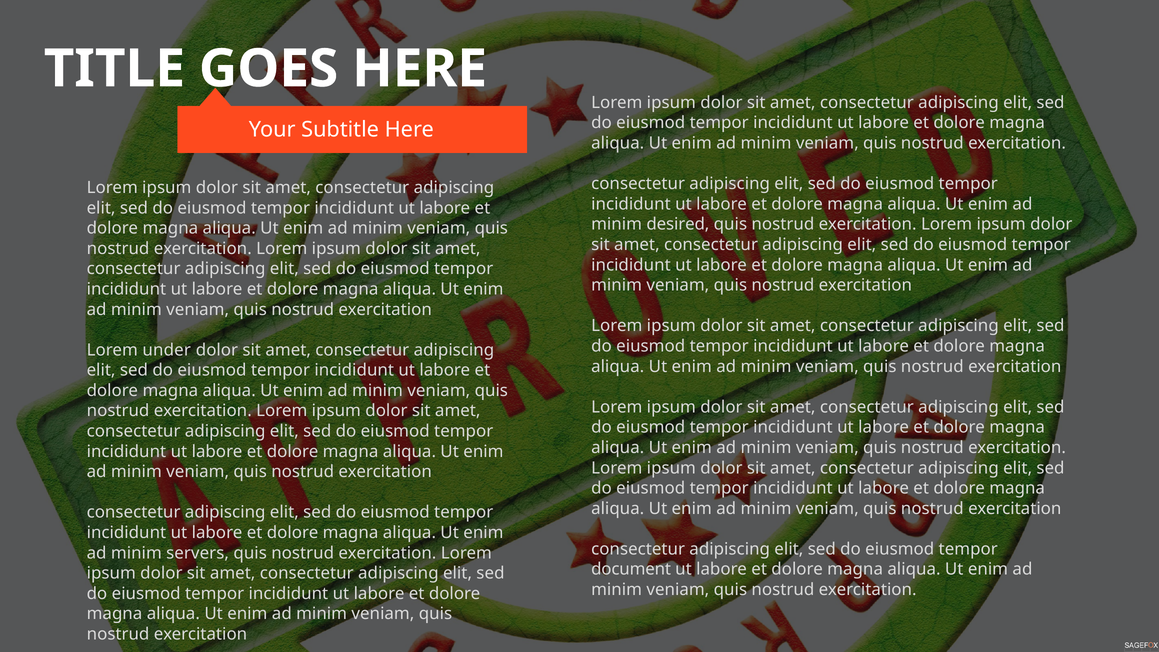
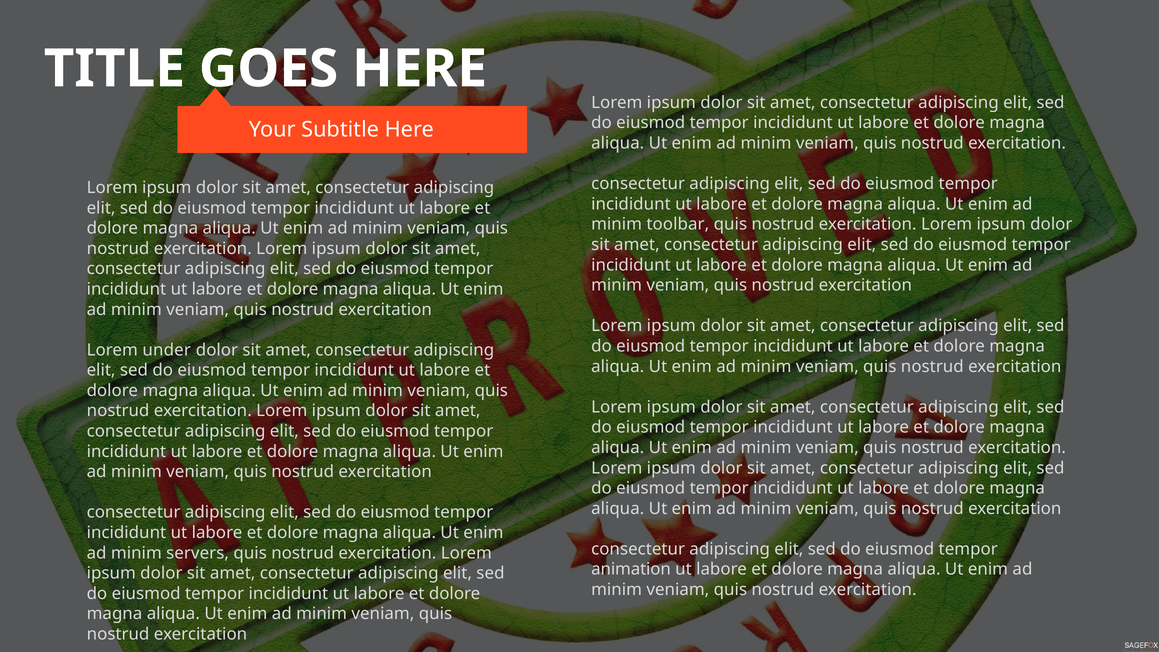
desired: desired -> toolbar (678, 224)
document: document -> animation (631, 569)
